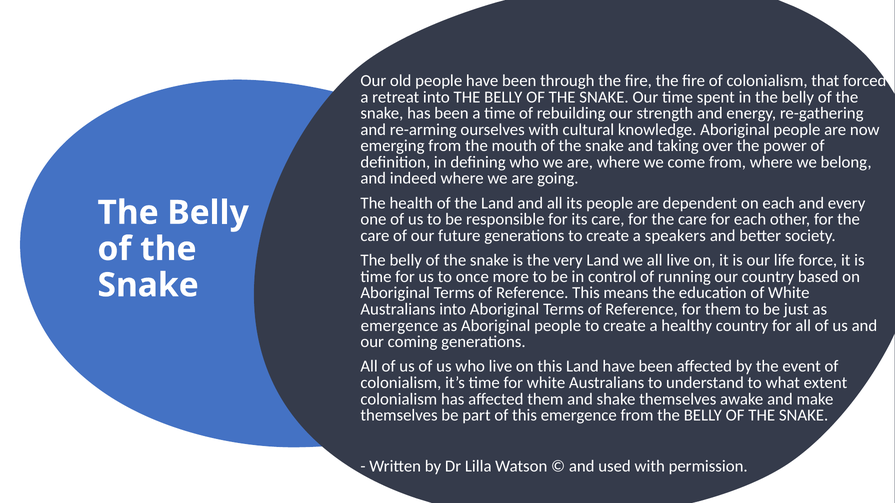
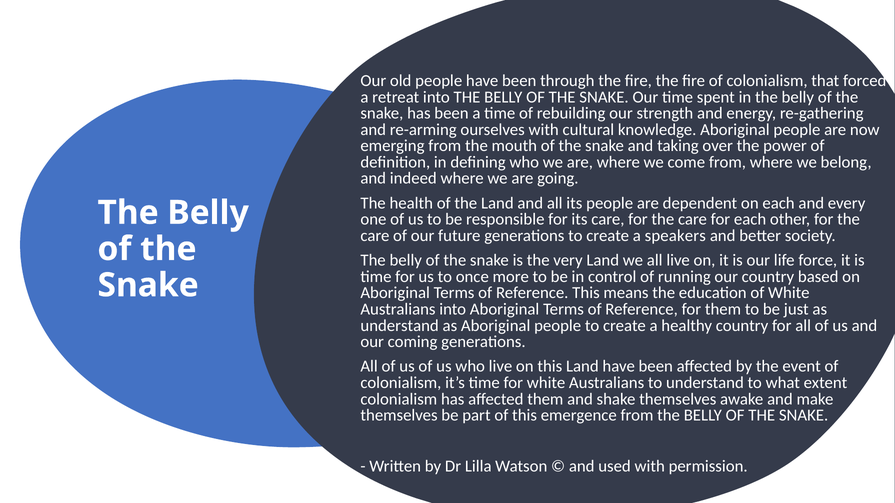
emergence: emergence -> understand (400, 326)
